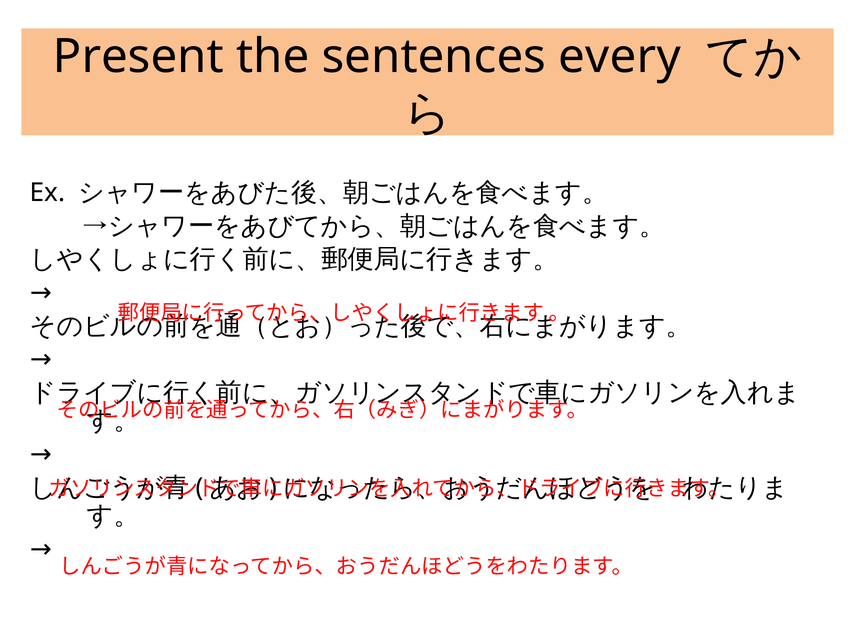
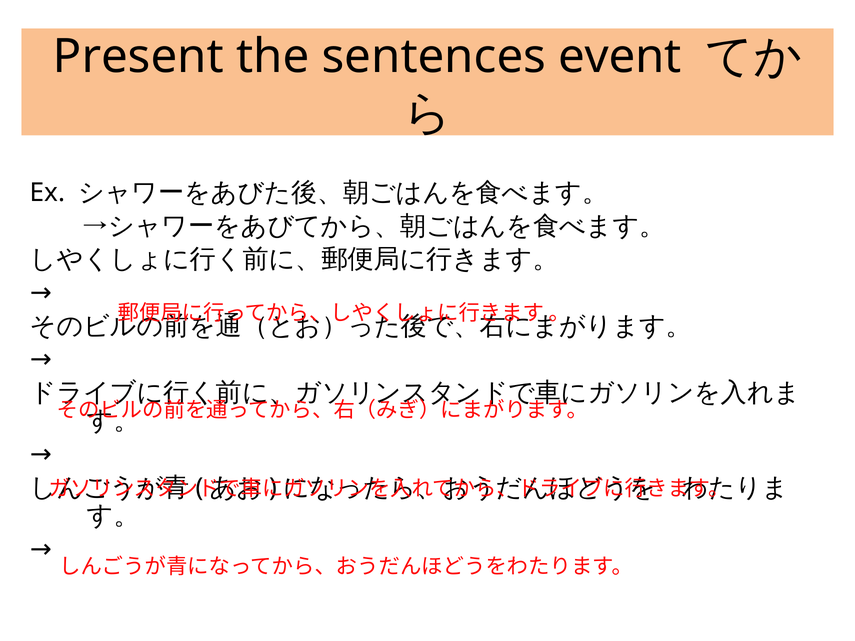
every: every -> event (620, 57)
